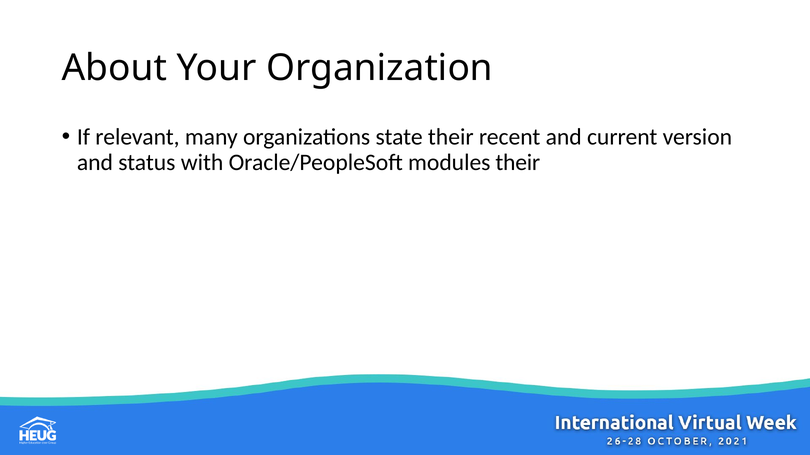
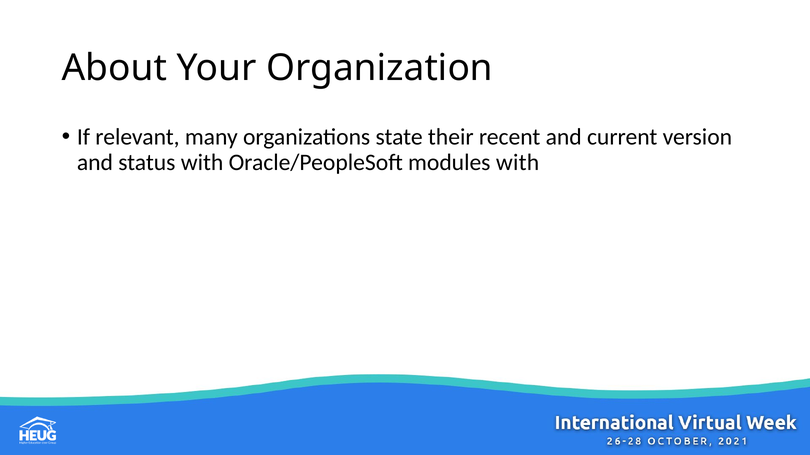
modules their: their -> with (518, 162)
